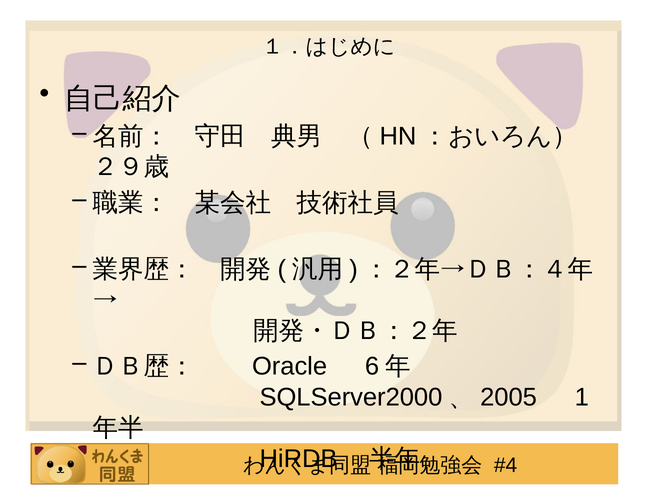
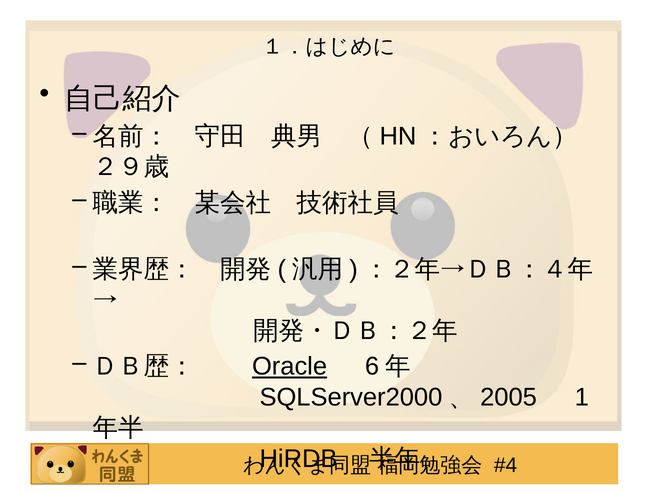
Oracle underline: none -> present (290, 366)
